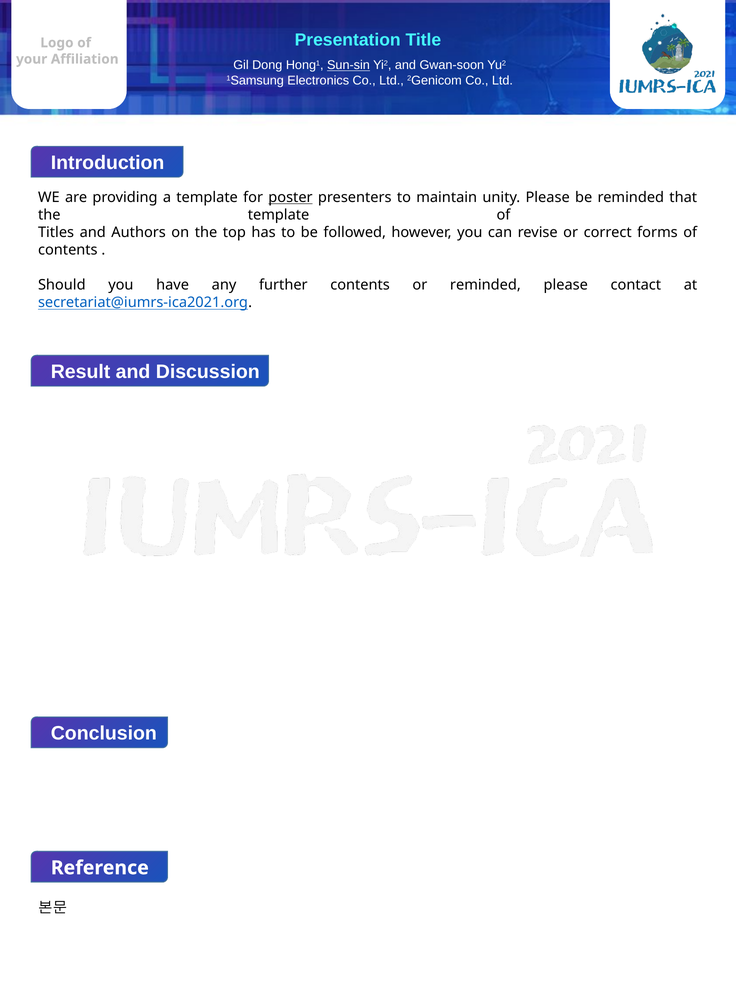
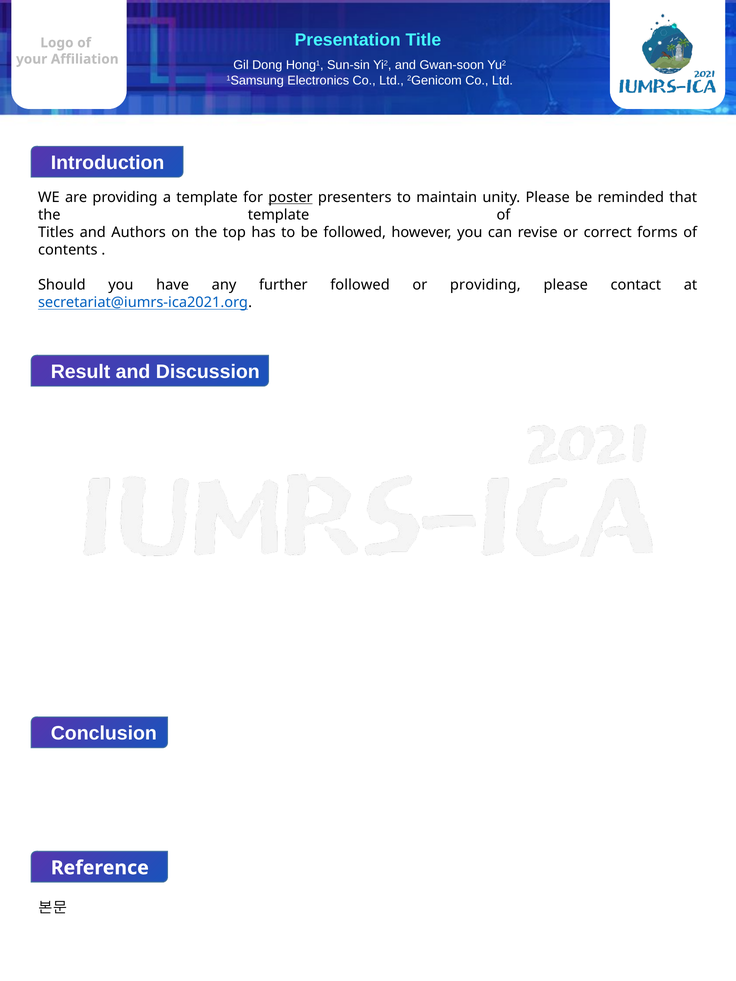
Sun-sin underline: present -> none (348, 65)
contents: contents -> followed (360, 285)
or reminded: reminded -> providing (485, 285)
